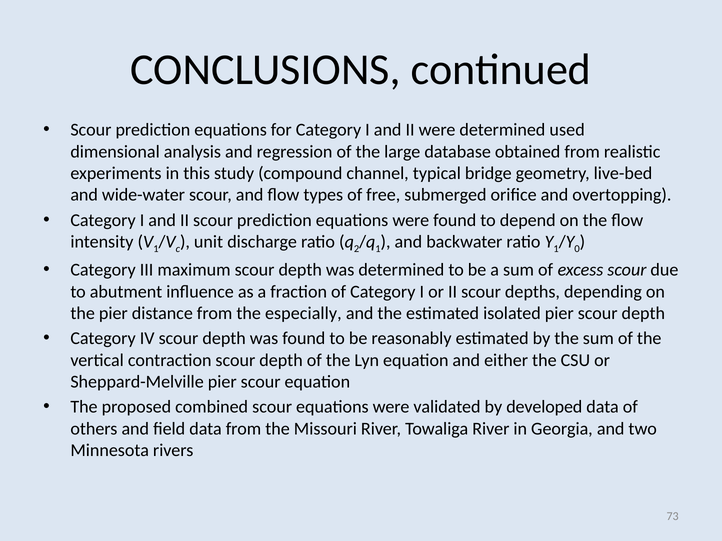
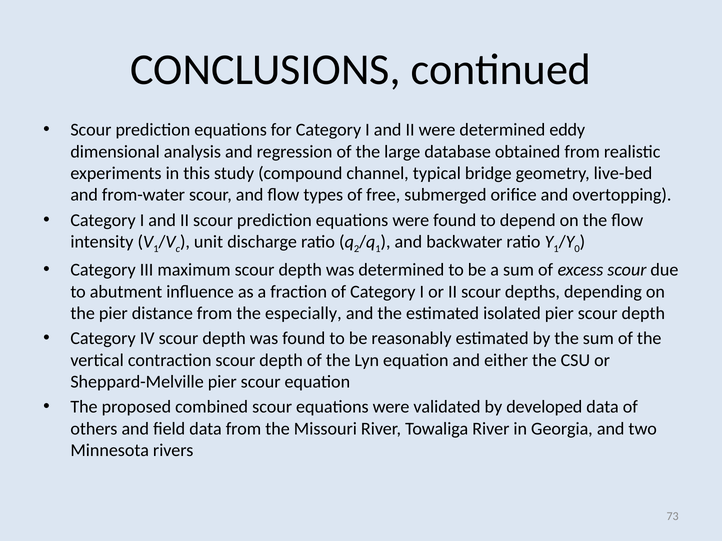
used: used -> eddy (567, 130)
wide-water: wide-water -> from-water (144, 195)
